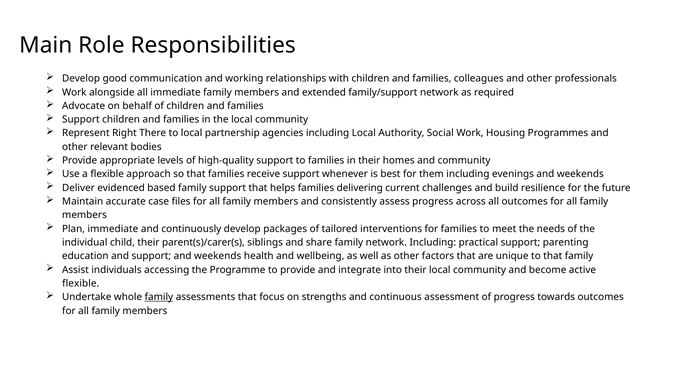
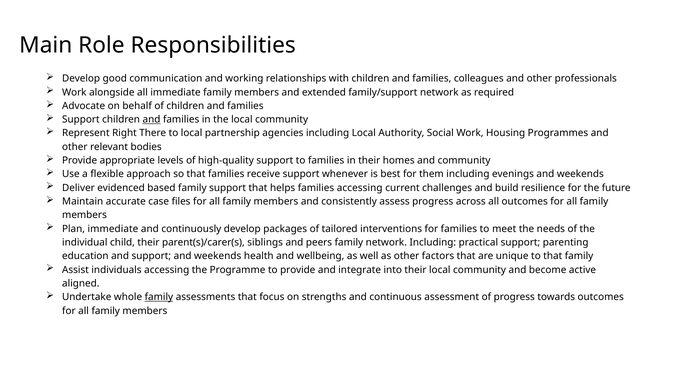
and underline: none -> present (151, 120)
families delivering: delivering -> accessing (360, 188)
share: share -> peers (319, 243)
flexible: flexible -> aligned (81, 284)
